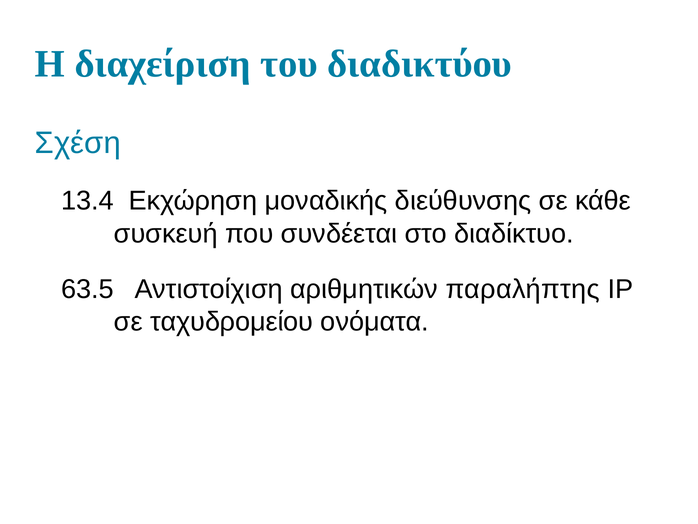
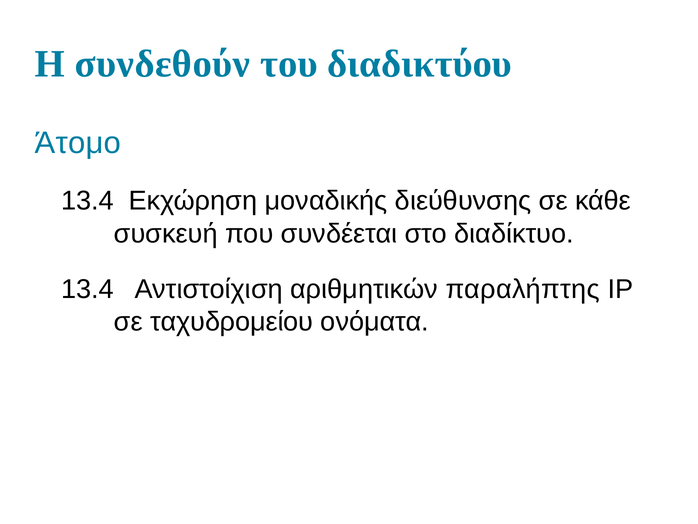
διαχείριση: διαχείριση -> συνδεθούν (163, 64)
Σχέση: Σχέση -> Άτομο (78, 143)
63.5: 63.5 -> 13.4 (87, 289)
